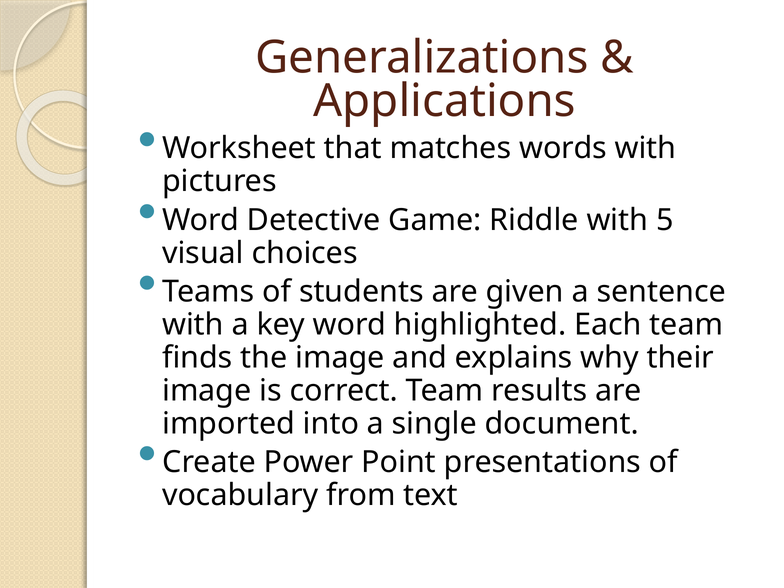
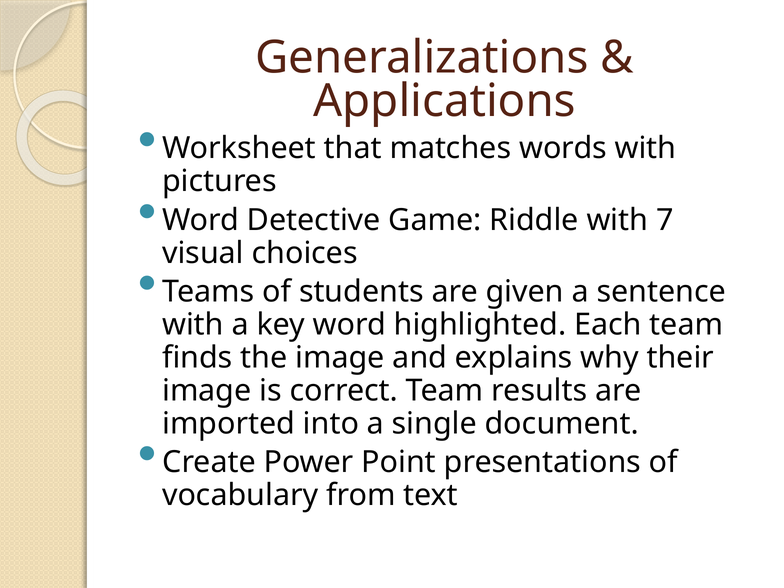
5: 5 -> 7 (665, 220)
